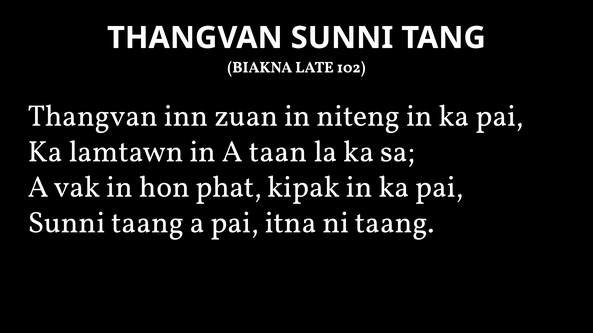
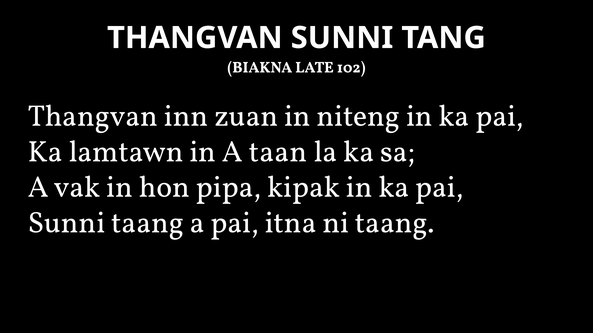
phat: phat -> pipa (228, 187)
